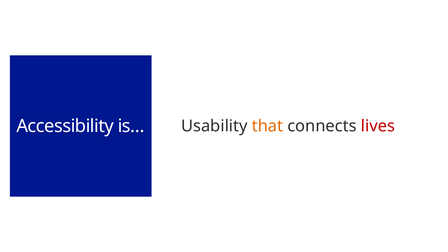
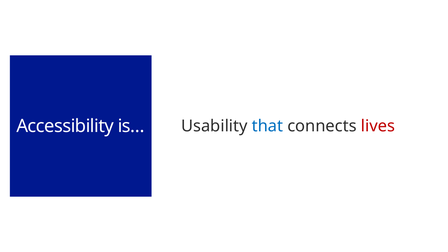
that colour: orange -> blue (267, 126)
